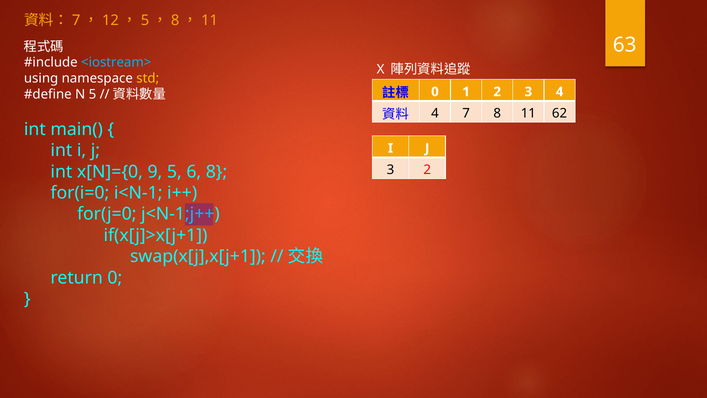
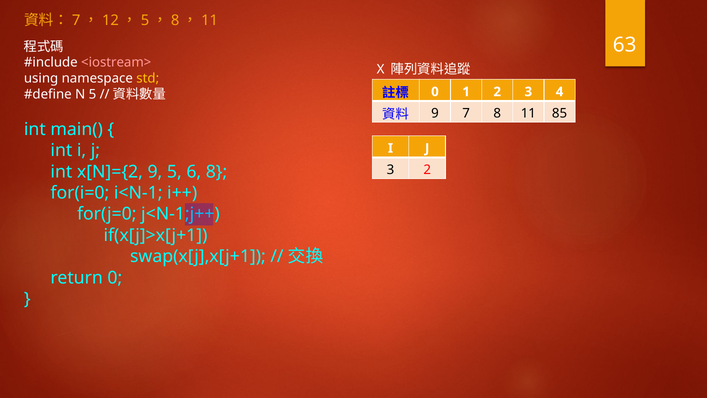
<iostream> colour: light blue -> pink (116, 63)
4: 4 -> 9 (435, 113)
62: 62 -> 85 (560, 113)
x[N]={0: x[N]={0 -> x[N]={2 (110, 172)
